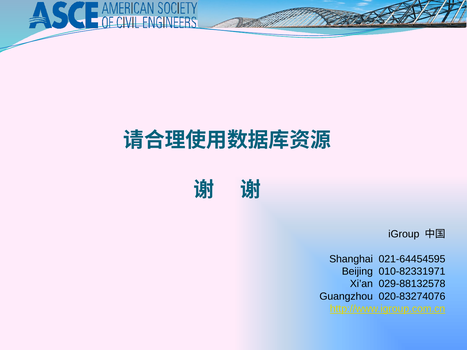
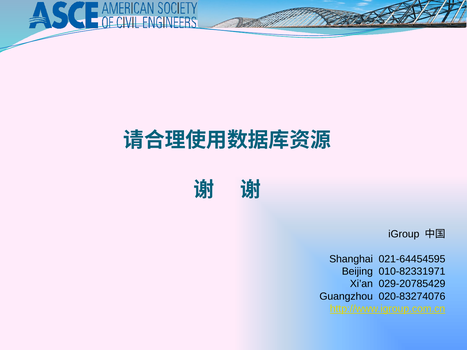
029-88132578: 029-88132578 -> 029-20785429 (412, 284)
